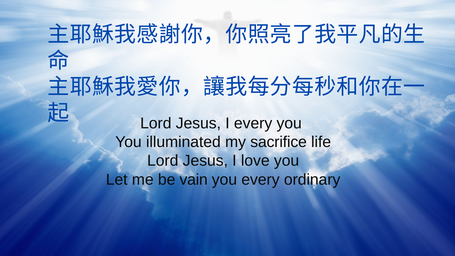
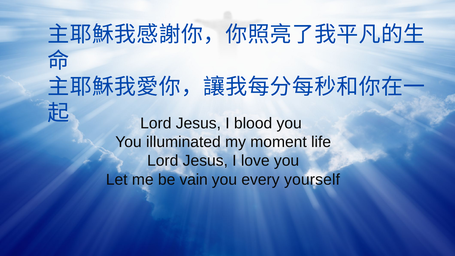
I every: every -> blood (253, 123)
sacrifice: sacrifice -> moment (279, 142)
ordinary: ordinary -> yourself (312, 179)
